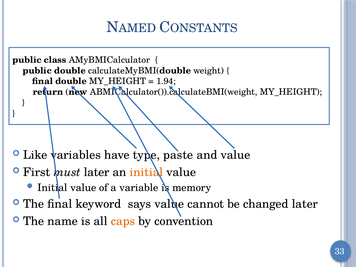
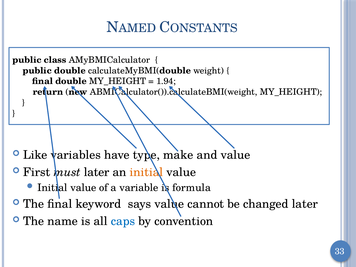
paste: paste -> make (178, 155)
memory: memory -> formula (192, 188)
caps colour: orange -> blue (123, 221)
